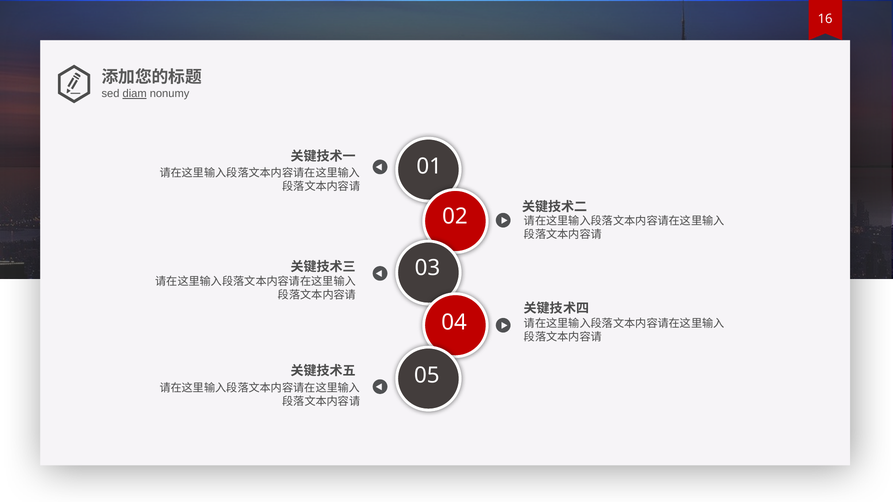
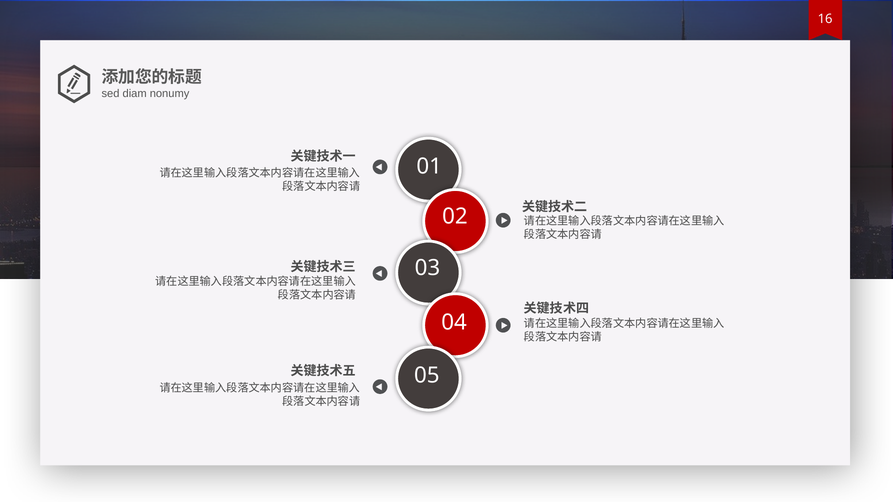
diam underline: present -> none (135, 94)
